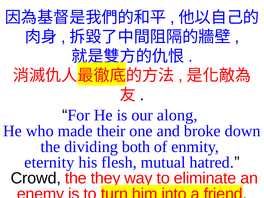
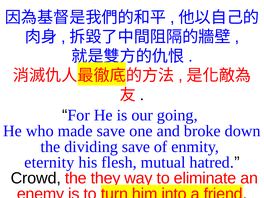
along: along -> going (177, 115)
made their: their -> save (111, 131)
dividing both: both -> save (136, 147)
